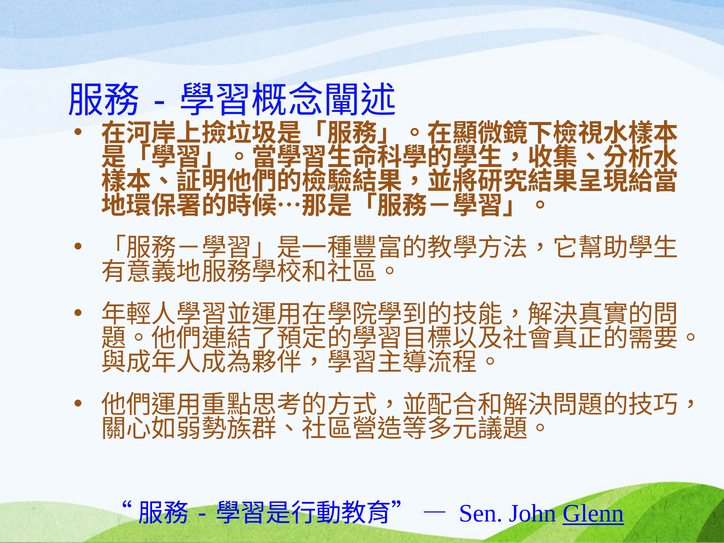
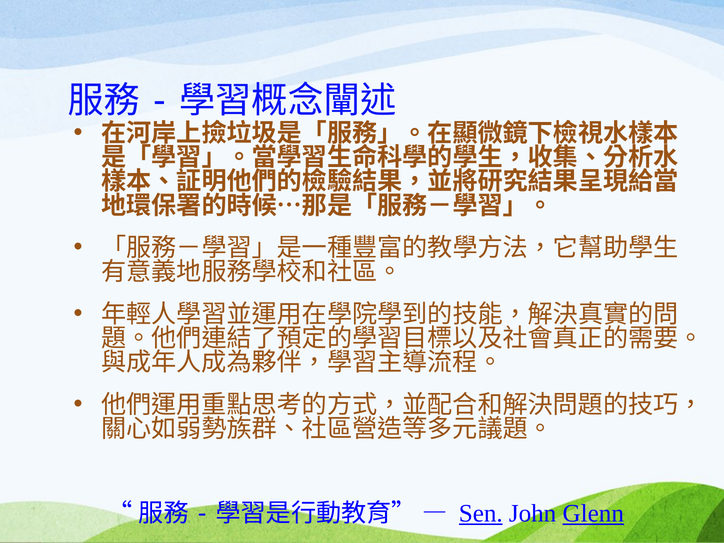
Sen underline: none -> present (481, 513)
